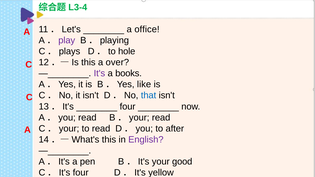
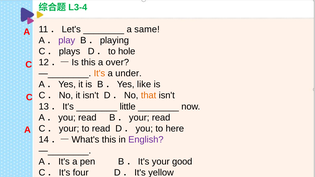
office: office -> same (147, 29)
It's colour: purple -> orange (99, 73)
books: books -> under (128, 73)
that colour: blue -> orange (149, 96)
four: four -> little (128, 107)
after: after -> here (175, 129)
